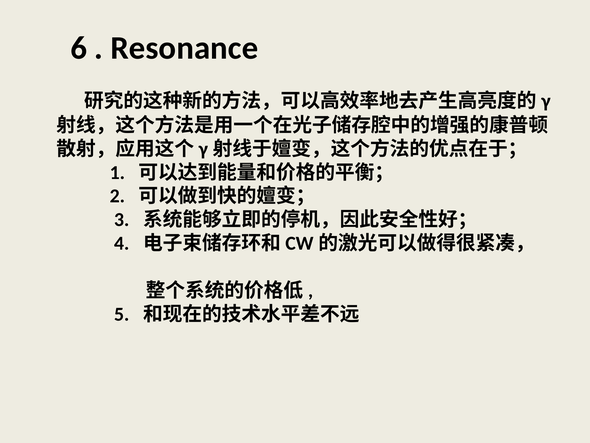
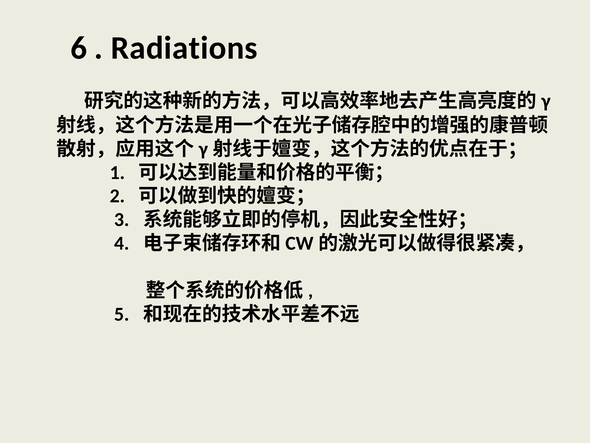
Resonance: Resonance -> Radiations (184, 48)
